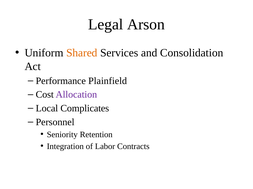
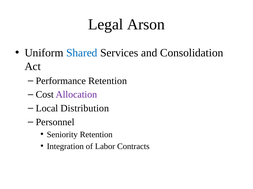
Shared colour: orange -> blue (82, 53)
Performance Plainfield: Plainfield -> Retention (108, 81)
Complicates: Complicates -> Distribution (85, 109)
